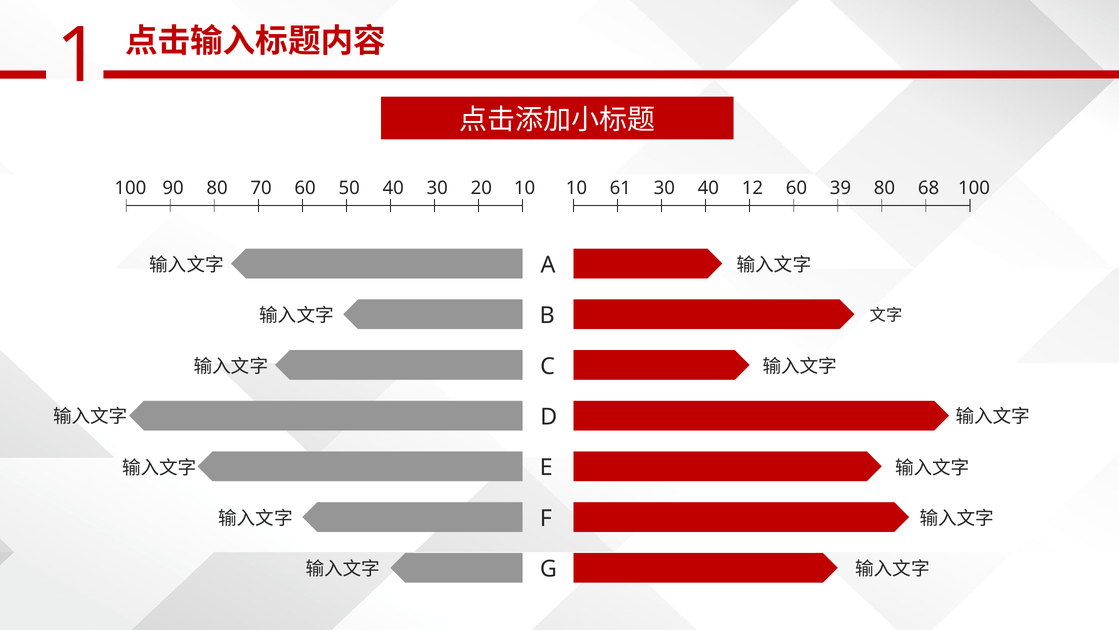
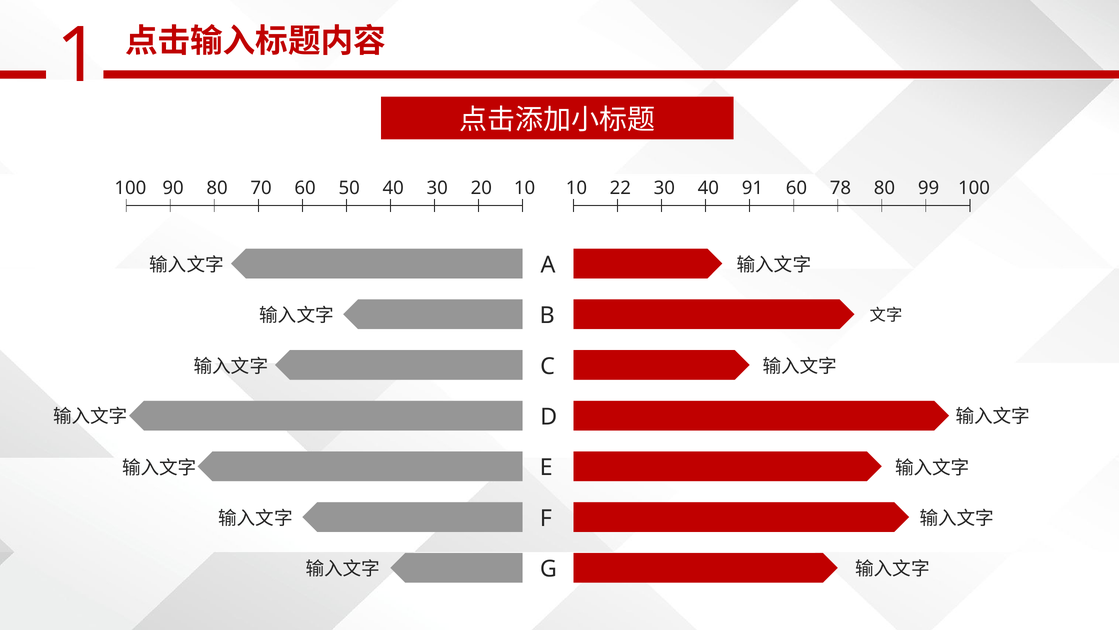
61: 61 -> 22 (620, 188)
12: 12 -> 91 (752, 188)
39: 39 -> 78 (840, 188)
68: 68 -> 99 (929, 188)
